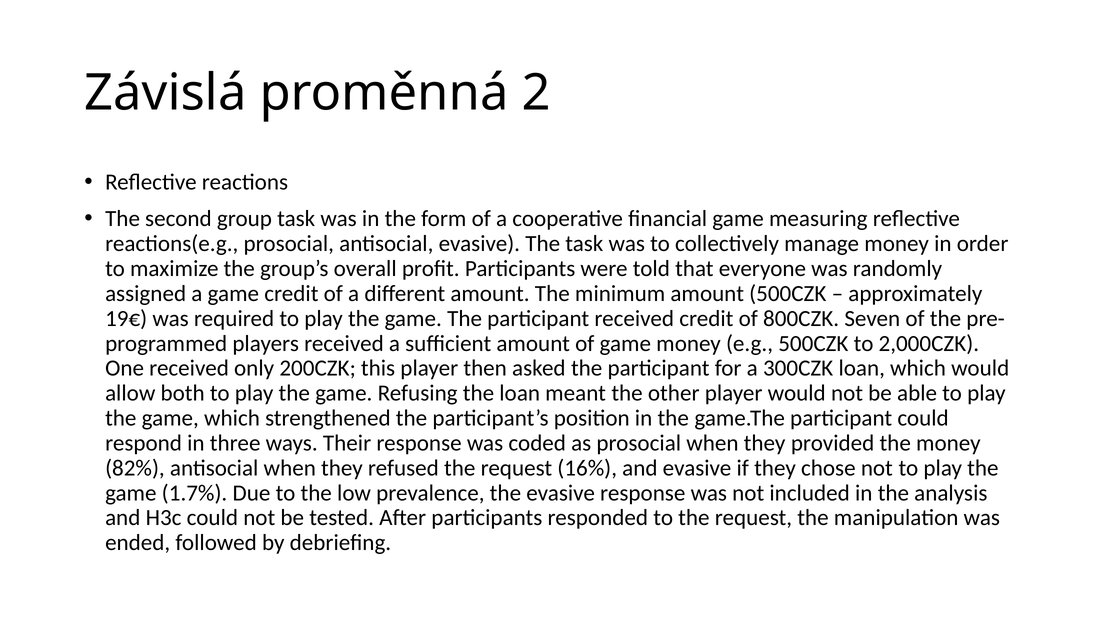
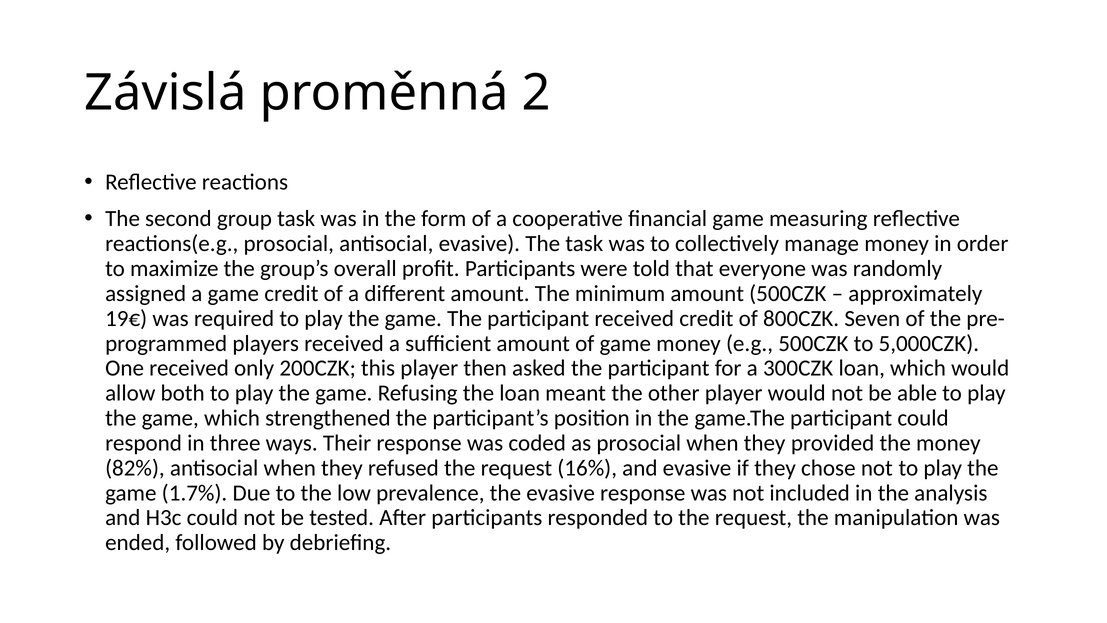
2,000CZK: 2,000CZK -> 5,000CZK (929, 343)
